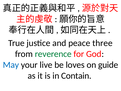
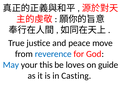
three: three -> move (103, 43)
reverence colour: green -> blue (53, 54)
live: live -> this (46, 65)
Contain: Contain -> Casting (76, 76)
